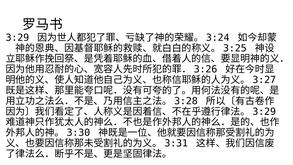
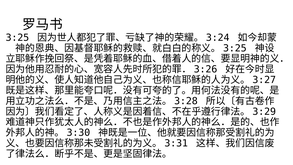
3:29: 3:29 -> 3:25 (17, 38)
